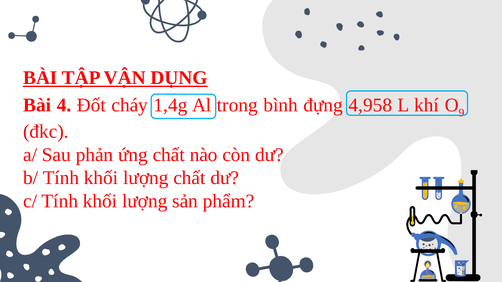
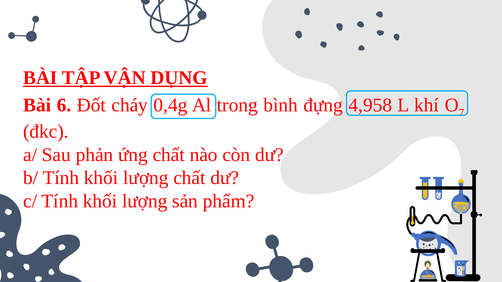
4: 4 -> 6 (64, 105)
1,4g: 1,4g -> 0,4g (171, 105)
9: 9 -> 7 (462, 113)
